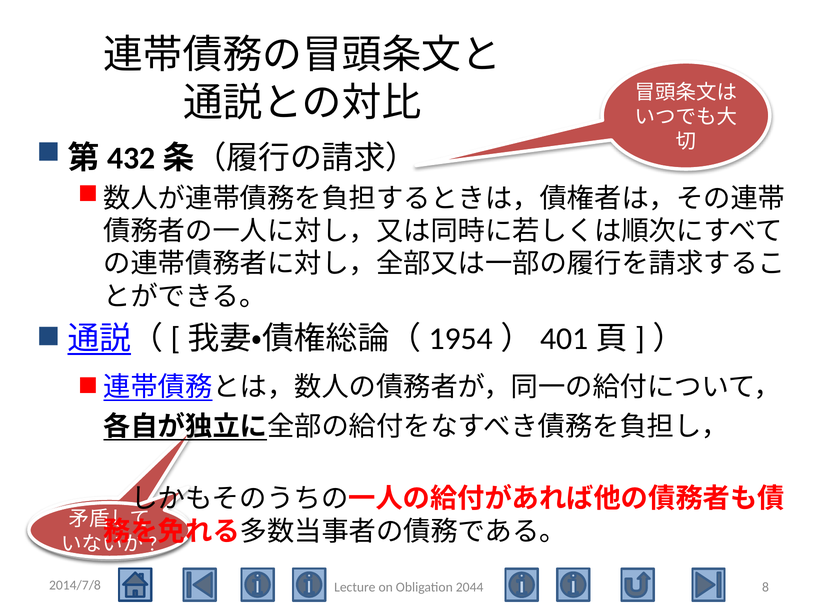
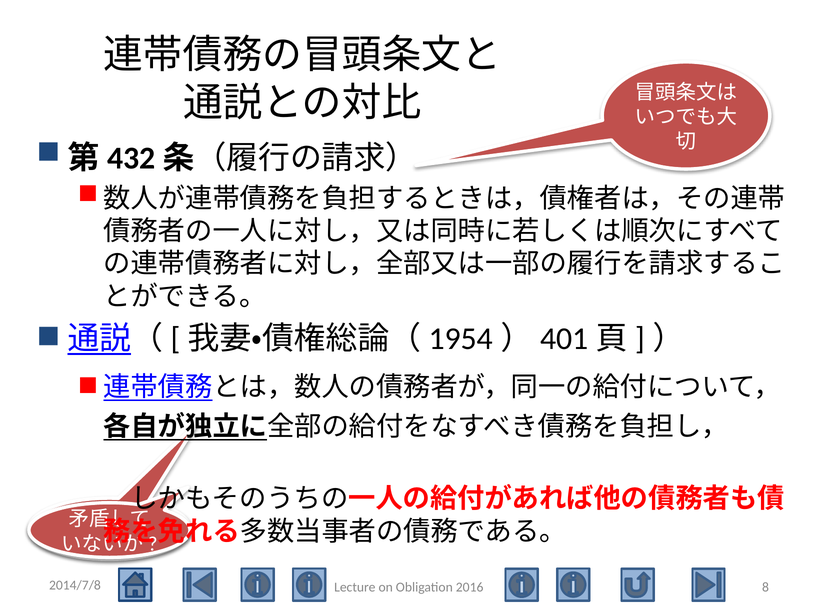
2044: 2044 -> 2016 (470, 588)
